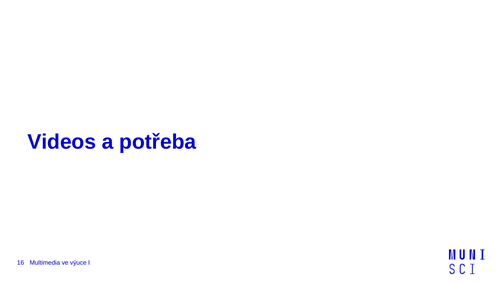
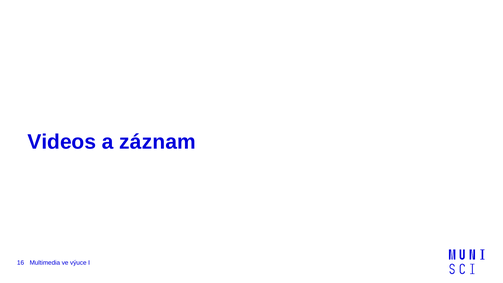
potřeba: potřeba -> záznam (158, 142)
